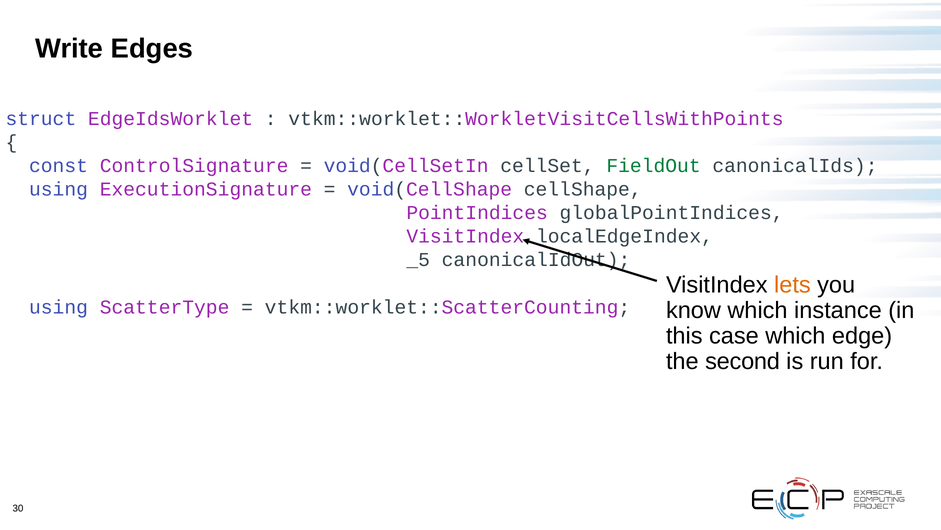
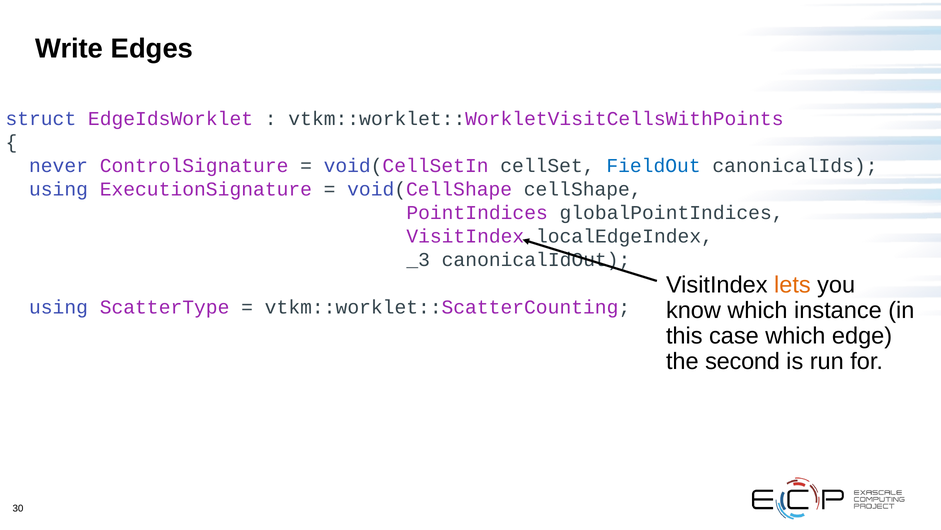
const: const -> never (59, 166)
FieldOut colour: green -> blue (654, 166)
_5: _5 -> _3 (418, 260)
